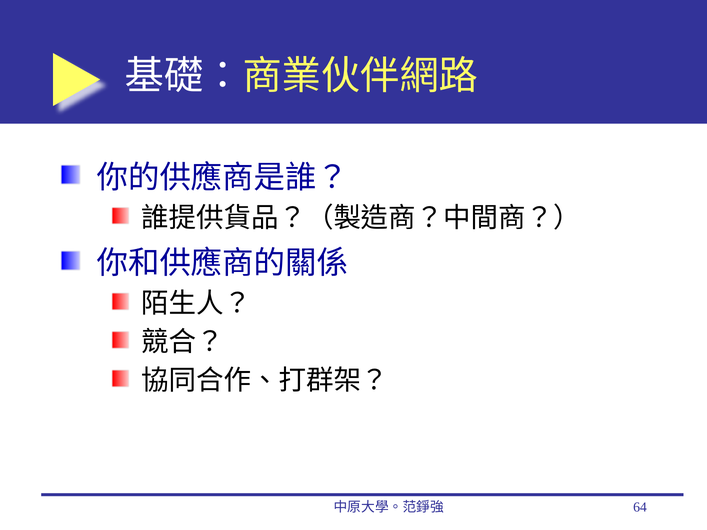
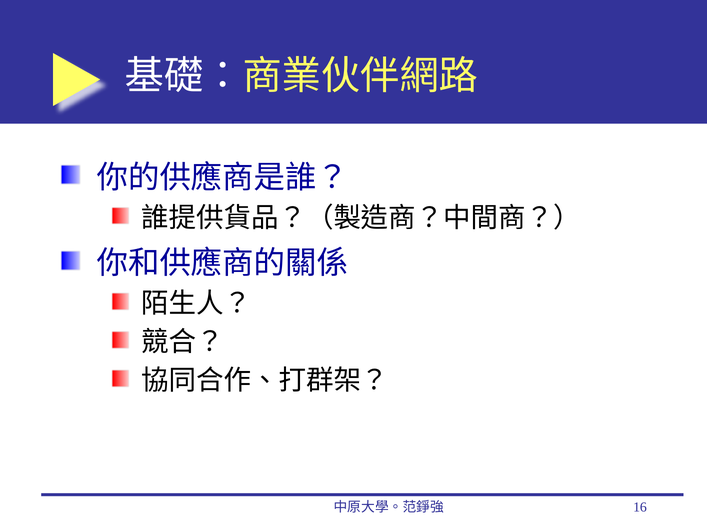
64: 64 -> 16 (640, 508)
